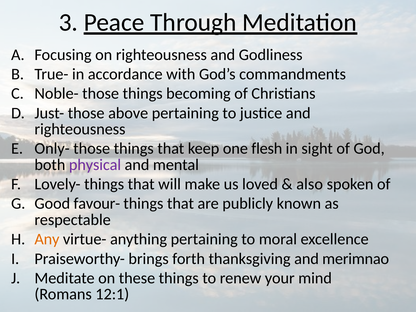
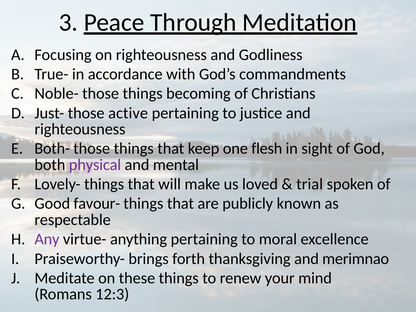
above: above -> active (128, 113)
Only-: Only- -> Both- (52, 149)
also: also -> trial (310, 184)
Any colour: orange -> purple (47, 239)
12:1: 12:1 -> 12:3 (112, 294)
